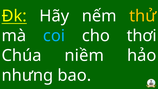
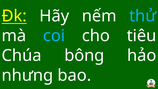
thử colour: yellow -> light blue (143, 16)
thơi: thơi -> tiêu (142, 36)
niềm: niềm -> bông (84, 55)
